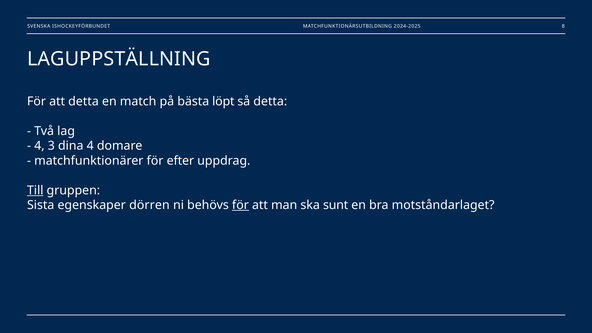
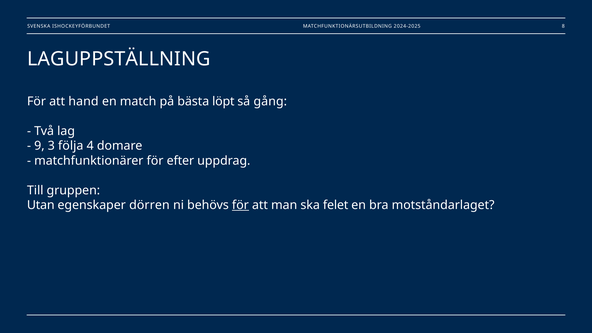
att detta: detta -> hand (83, 102)
så detta: detta -> gång (270, 102)
4: 4 -> 9 (39, 146)
dina: dina -> följa (71, 146)
Till underline: present -> none (35, 190)
Sista: Sista -> Utan (41, 205)
sunt: sunt -> felet (336, 205)
